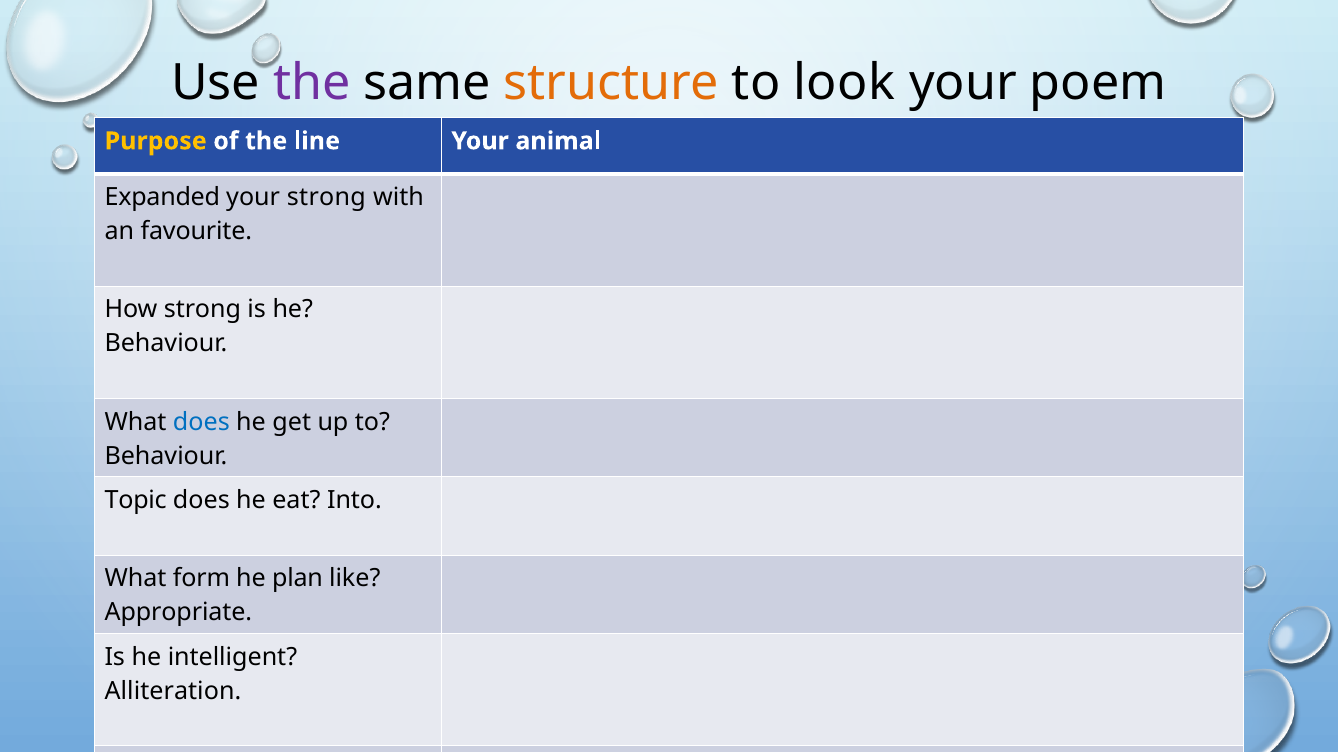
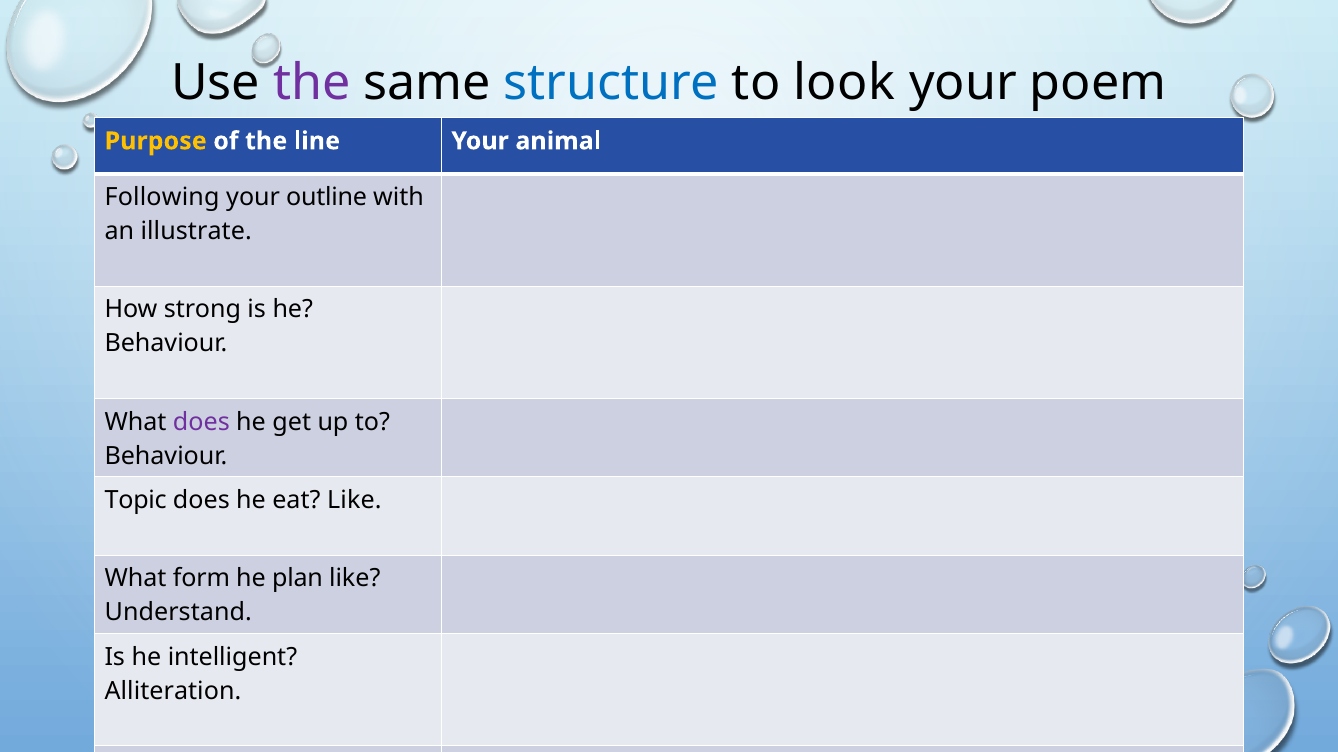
structure colour: orange -> blue (611, 84)
Expanded: Expanded -> Following (162, 197)
your strong: strong -> outline (327, 197)
favourite: favourite -> illustrate (196, 232)
does colour: blue -> purple (201, 422)
eat Into: Into -> Like (354, 501)
Appropriate: Appropriate -> Understand (178, 613)
